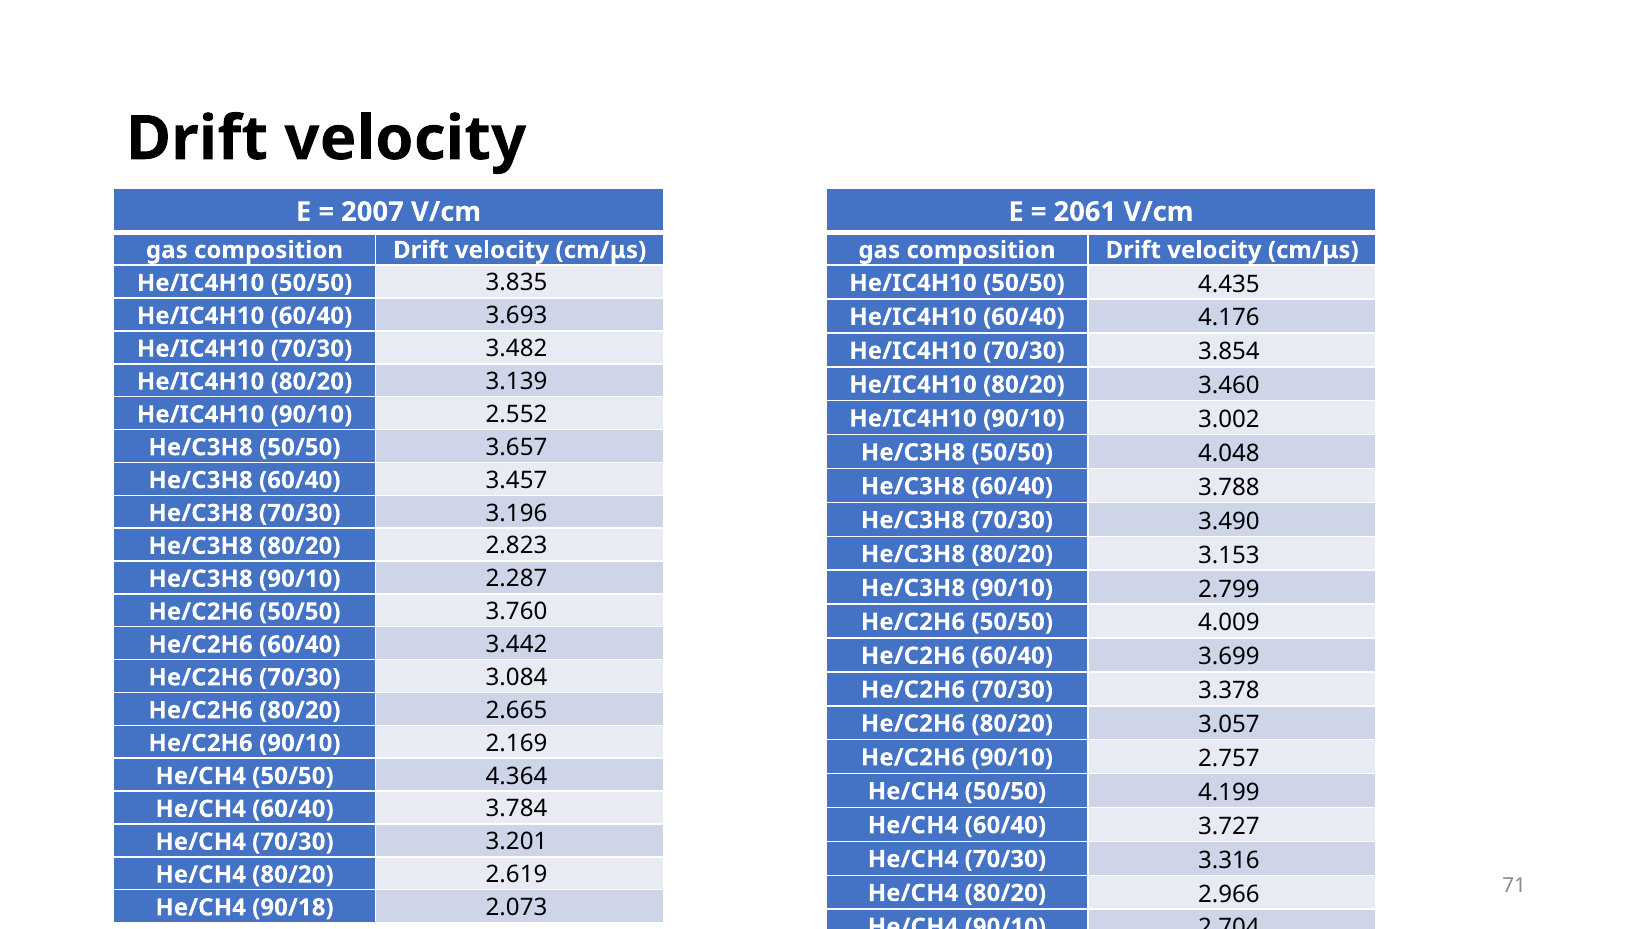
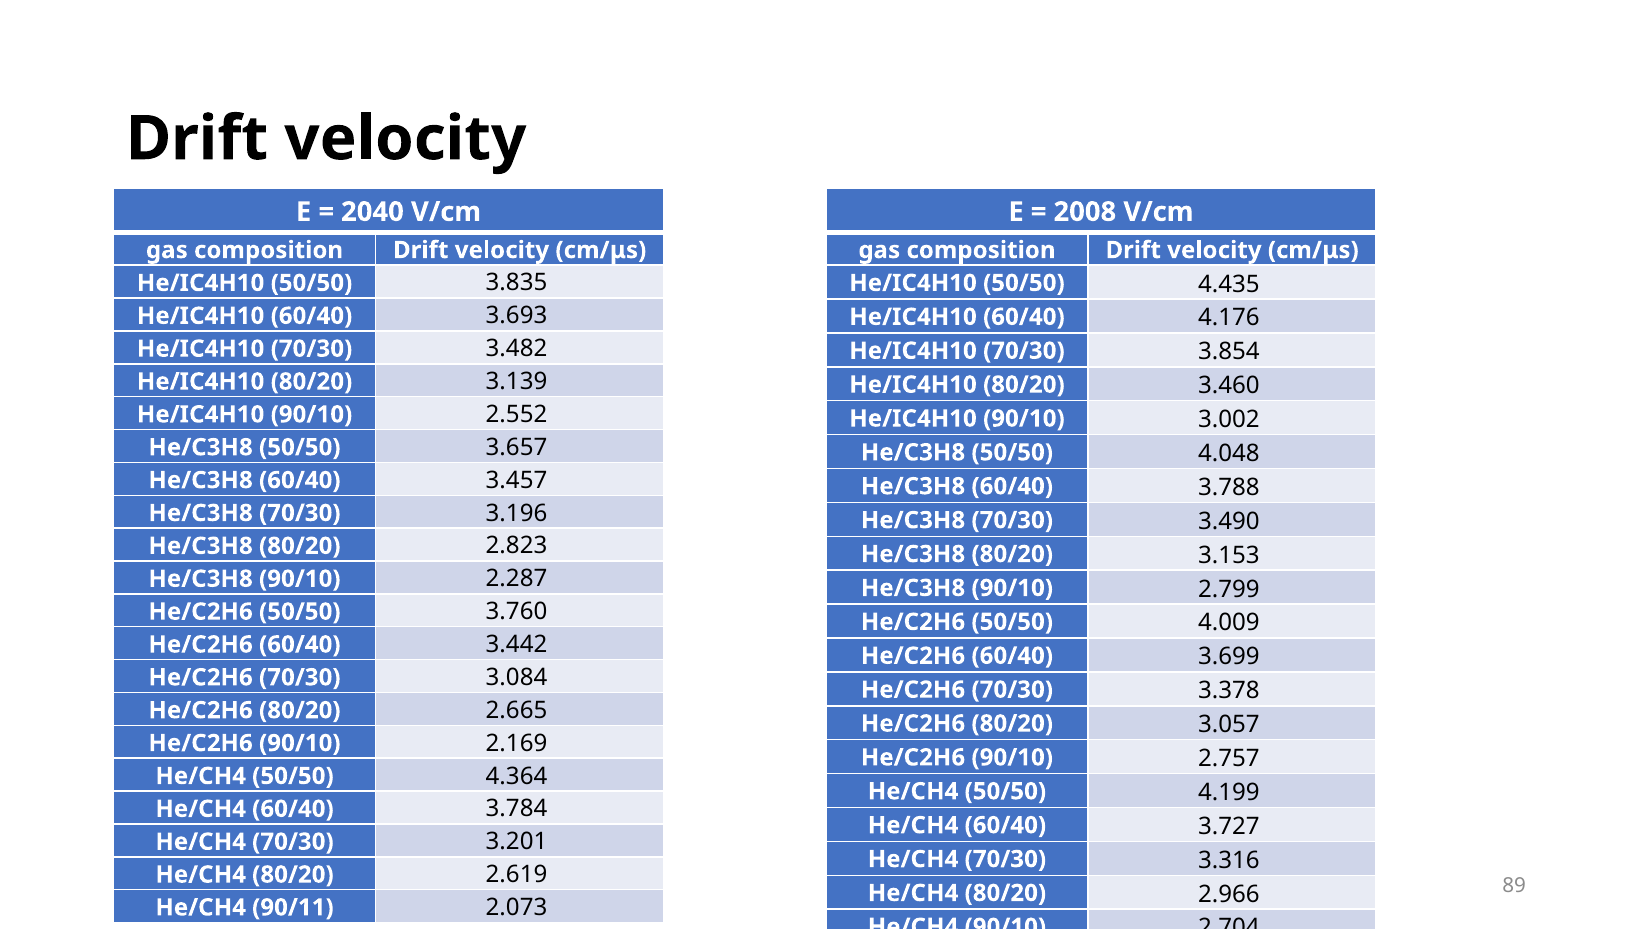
2007: 2007 -> 2040 (372, 212)
2061: 2061 -> 2008 (1085, 212)
71: 71 -> 89 (1514, 886)
90/18: 90/18 -> 90/11 (293, 908)
